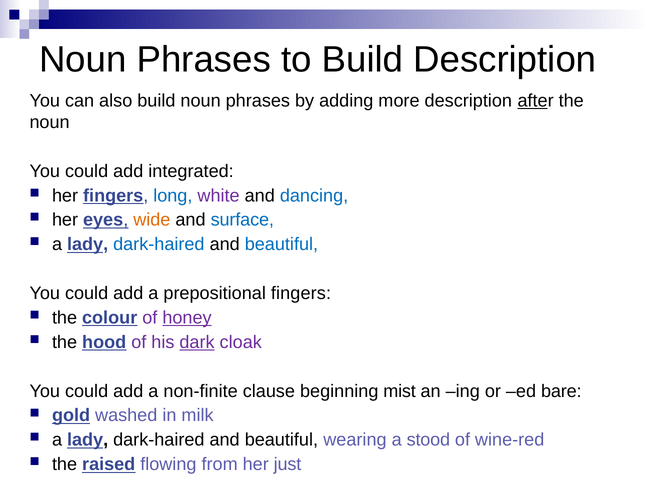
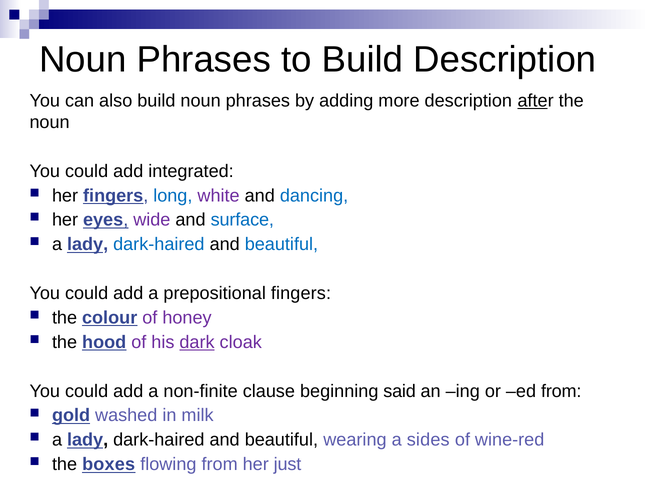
wide colour: orange -> purple (152, 220)
honey underline: present -> none (187, 317)
mist: mist -> said (400, 391)
ed bare: bare -> from (561, 391)
stood: stood -> sides (428, 440)
raised: raised -> boxes (109, 464)
